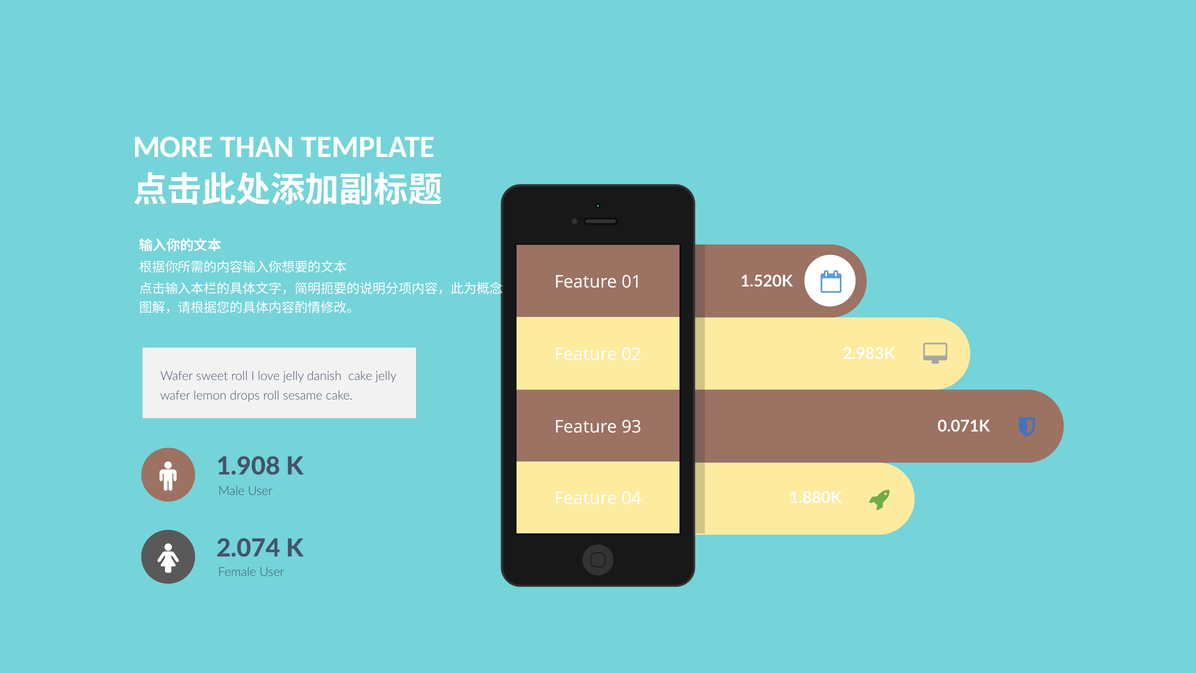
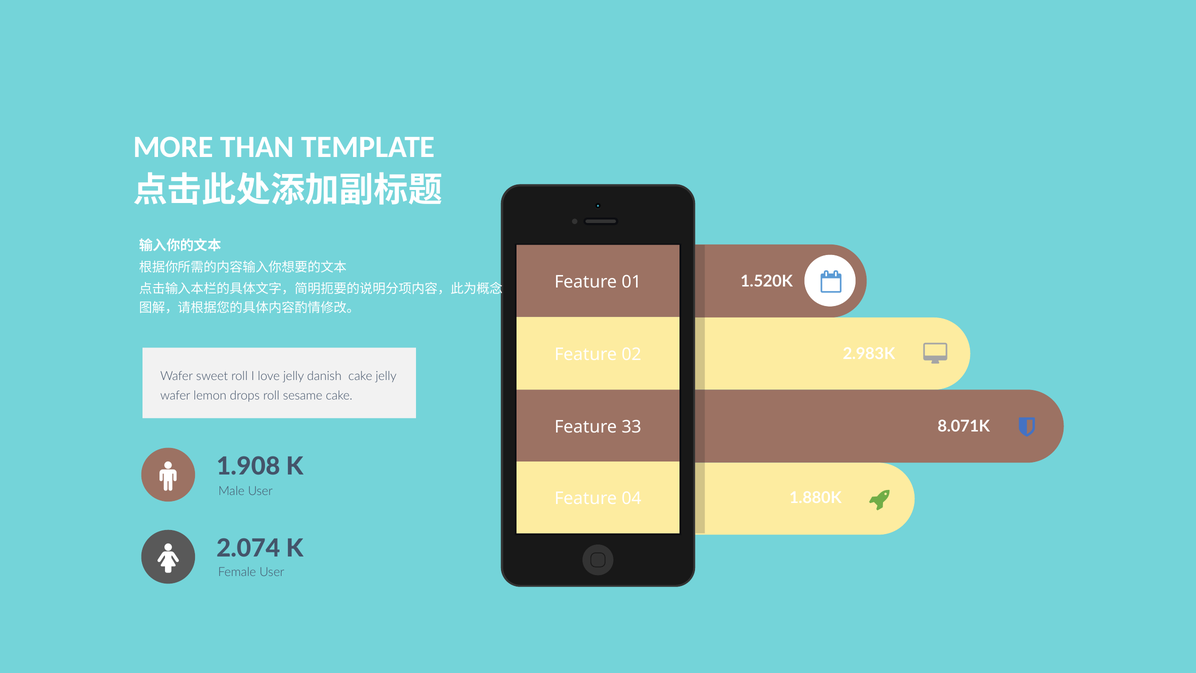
0.071K: 0.071K -> 8.071K (964, 426)
93: 93 -> 33 (631, 427)
